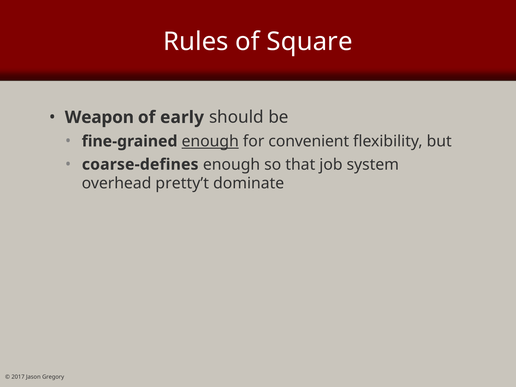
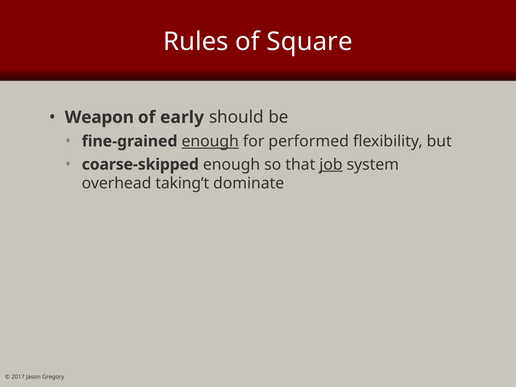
convenient: convenient -> performed (309, 141)
coarse-defines: coarse-defines -> coarse-skipped (140, 164)
job underline: none -> present (331, 164)
pretty’t: pretty’t -> taking’t (182, 183)
